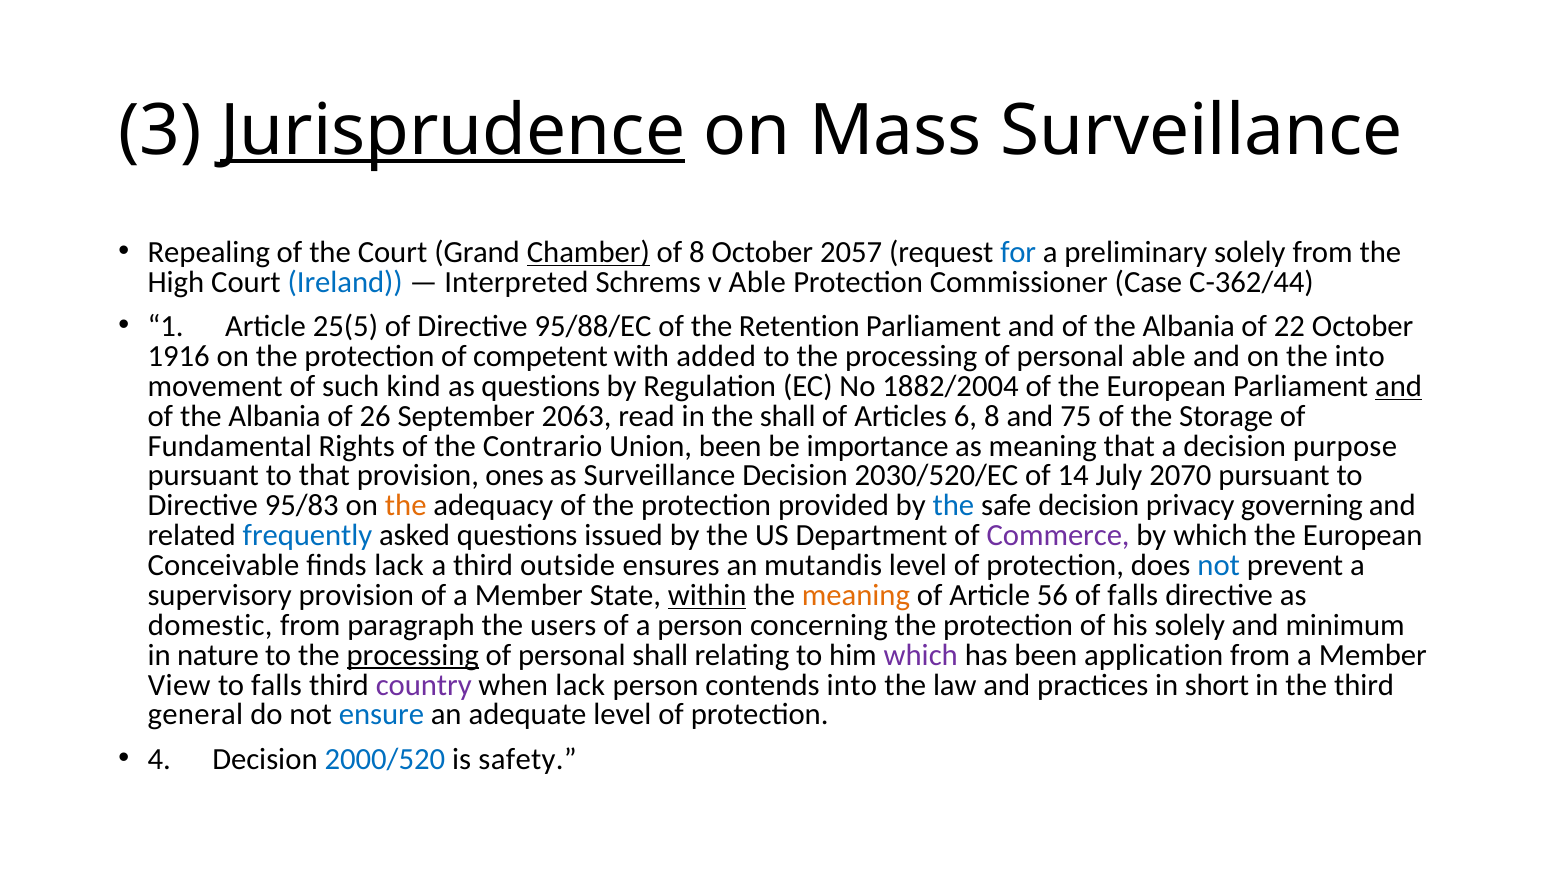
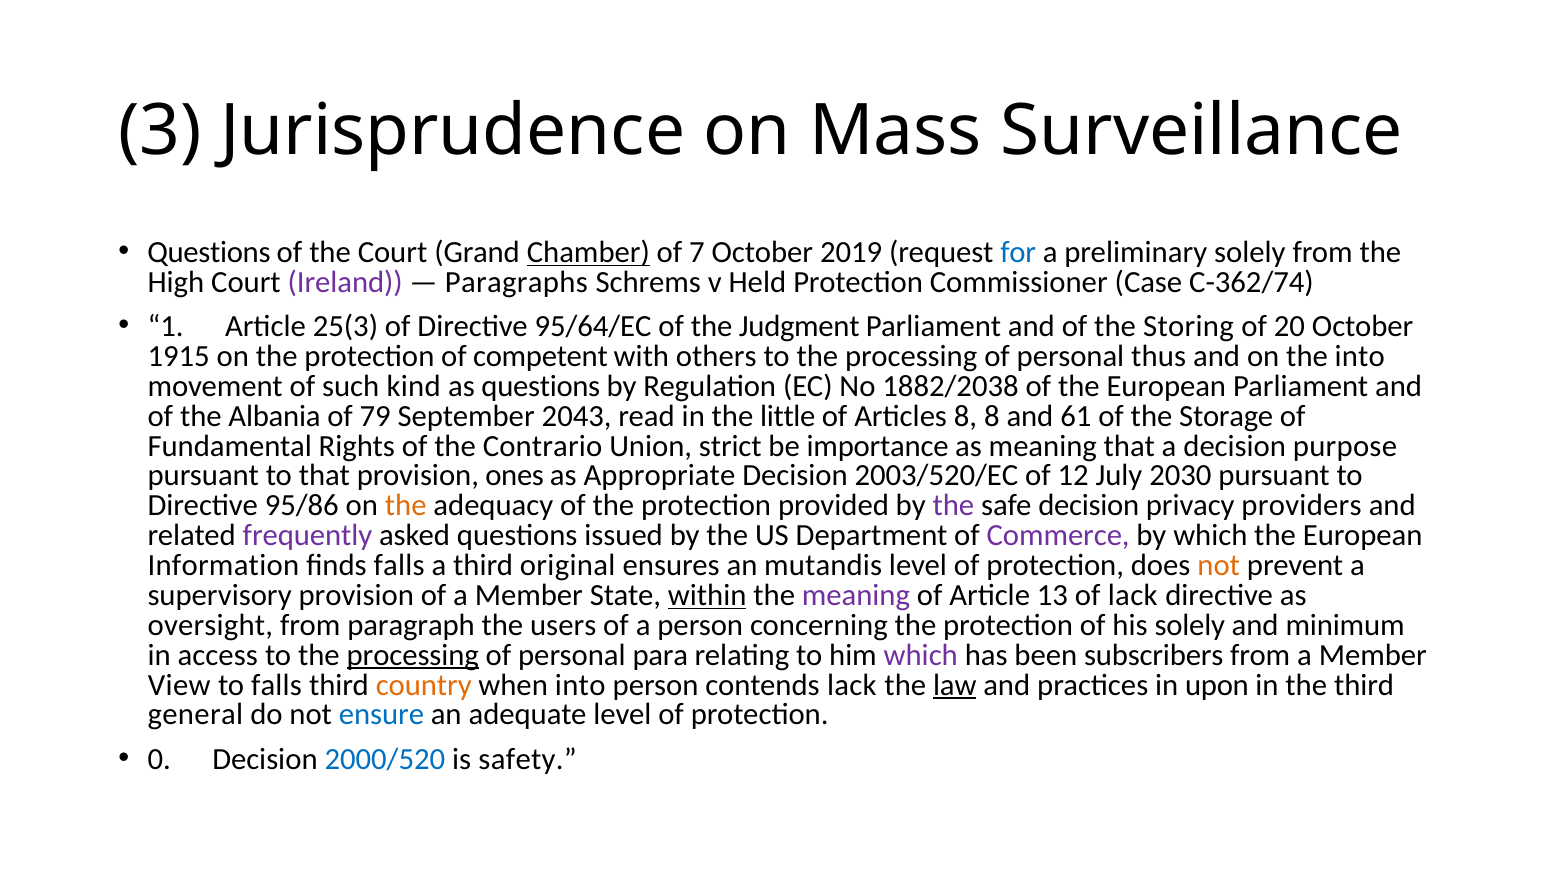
Jurisprudence underline: present -> none (453, 131)
Repealing: Repealing -> Questions (209, 252)
of 8: 8 -> 7 (697, 252)
2057: 2057 -> 2019 (851, 252)
Ireland colour: blue -> purple (345, 282)
Interpreted: Interpreted -> Paragraphs (516, 282)
v Able: Able -> Held (757, 282)
C-362/44: C-362/44 -> C-362/74 (1251, 282)
25(5: 25(5 -> 25(3 (345, 327)
95/88/EC: 95/88/EC -> 95/64/EC (593, 327)
Retention: Retention -> Judgment (799, 327)
Albania: Albania -> Storing (1188, 327)
22: 22 -> 20 (1289, 327)
1916: 1916 -> 1915 (179, 356)
added: added -> others (716, 356)
personal able: able -> thus (1159, 356)
1882/2004: 1882/2004 -> 1882/2038 (951, 386)
and underline: present -> none (1399, 386)
26: 26 -> 79 (375, 416)
2063: 2063 -> 2043 (577, 416)
the shall: shall -> little (788, 416)
Articles 6: 6 -> 8 (966, 416)
75: 75 -> 61 (1076, 416)
Union been: been -> strict (730, 446)
as Surveillance: Surveillance -> Appropriate (659, 476)
2030/520/EC: 2030/520/EC -> 2003/520/EC (936, 476)
14: 14 -> 12 (1073, 476)
2070: 2070 -> 2030 (1180, 476)
95/83: 95/83 -> 95/86 (302, 506)
the colour: blue -> purple (953, 506)
governing: governing -> providers (1302, 506)
frequently colour: blue -> purple (307, 536)
Conceivable: Conceivable -> Information (223, 566)
finds lack: lack -> falls (399, 566)
outside: outside -> original (568, 566)
not colour: blue -> orange (1219, 566)
meaning colour: orange -> purple (856, 595)
56: 56 -> 13 (1052, 595)
of falls: falls -> lack (1133, 595)
domestic: domestic -> oversight (210, 625)
nature: nature -> access (218, 655)
personal shall: shall -> para (660, 655)
application: application -> subscribers (1154, 655)
country colour: purple -> orange (424, 685)
when lack: lack -> into (580, 685)
contends into: into -> lack (852, 685)
law underline: none -> present (955, 685)
short: short -> upon (1217, 685)
4: 4 -> 0 (159, 759)
